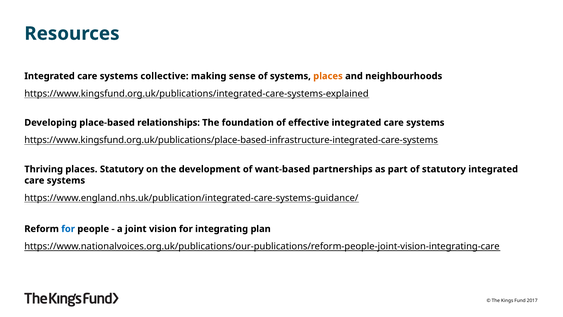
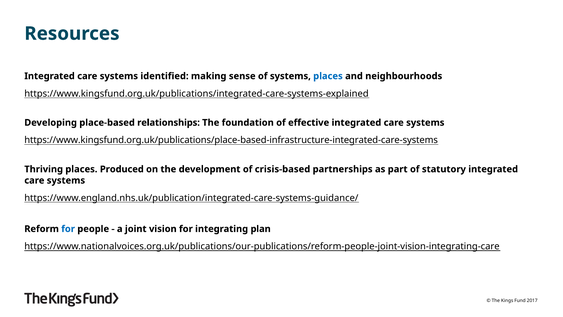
collective: collective -> identified (164, 76)
places colour: orange -> blue (328, 76)
places Statutory: Statutory -> Produced (122, 169)
want-based: want-based -> crisis-based (282, 169)
